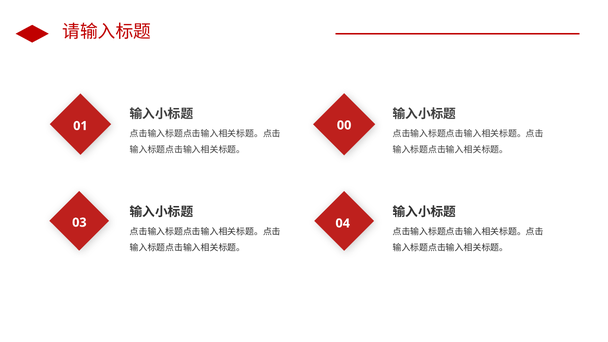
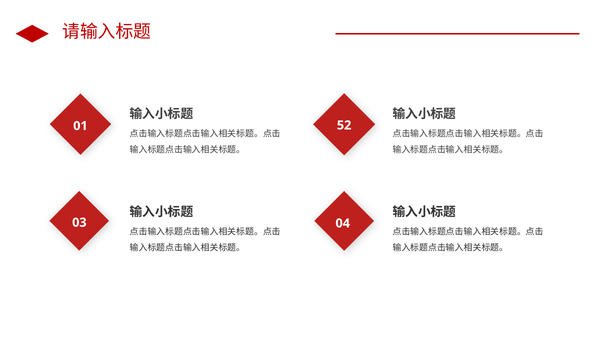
00: 00 -> 52 (344, 125)
